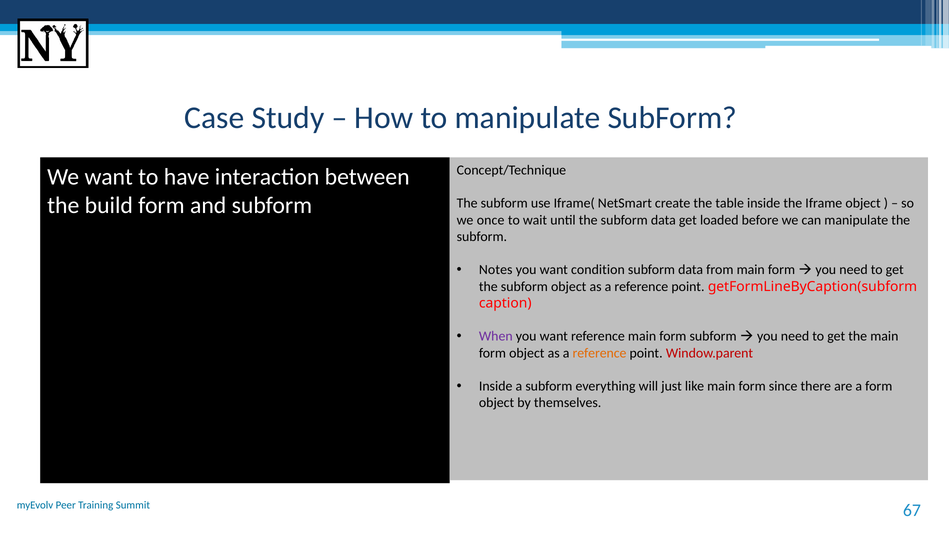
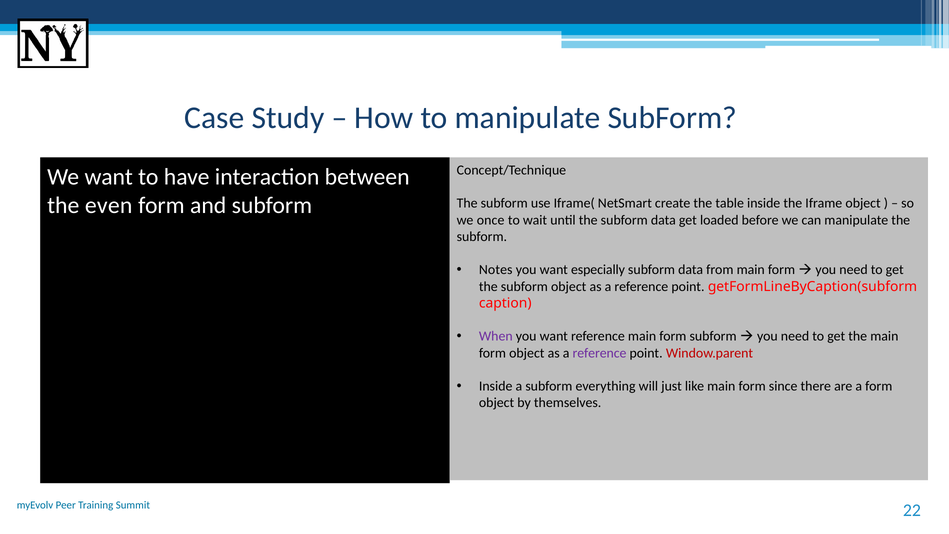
build: build -> even (109, 205)
condition: condition -> especially (598, 270)
reference colour: orange -> purple (599, 353)
67: 67 -> 22 (912, 510)
